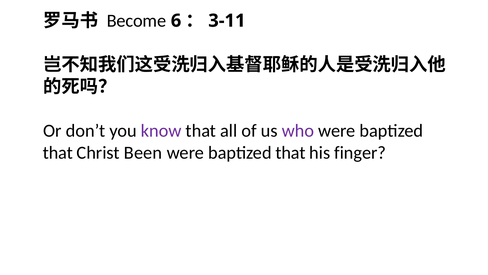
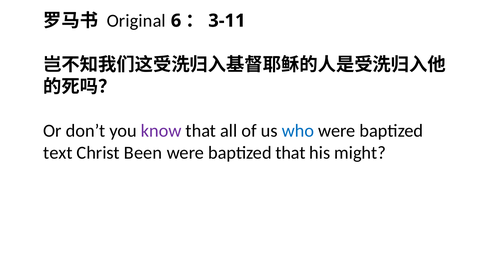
Become: Become -> Original (136, 21)
who colour: purple -> blue (298, 130)
that: that -> text (58, 152)
finger: finger -> might (360, 152)
